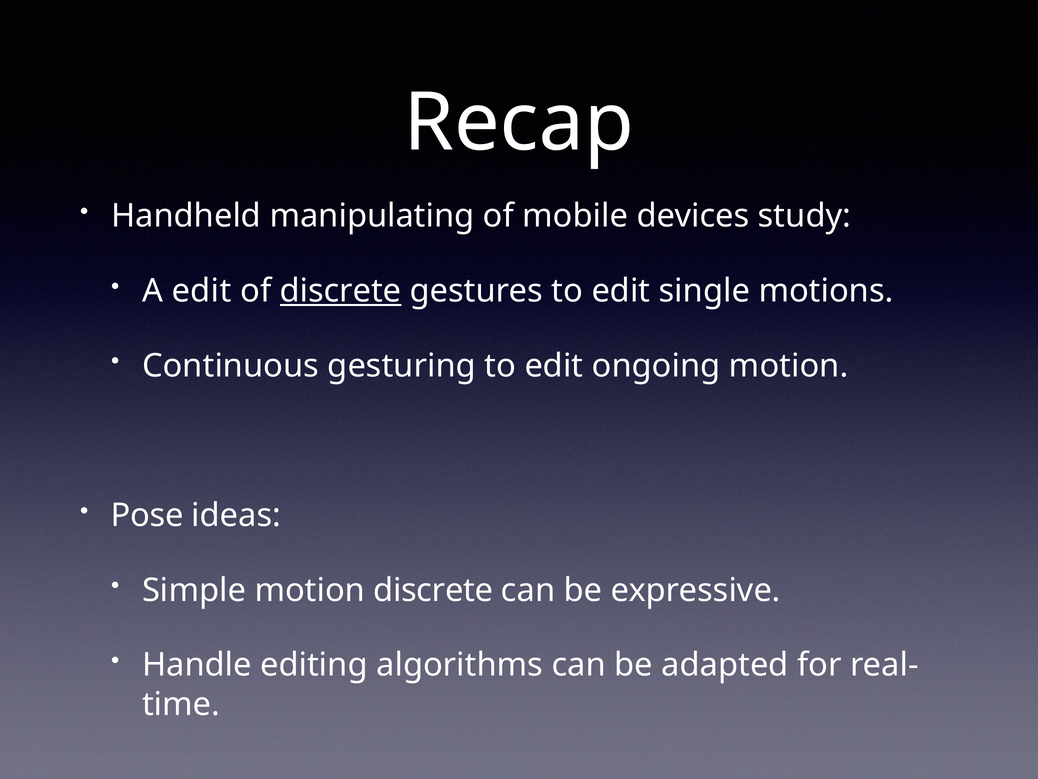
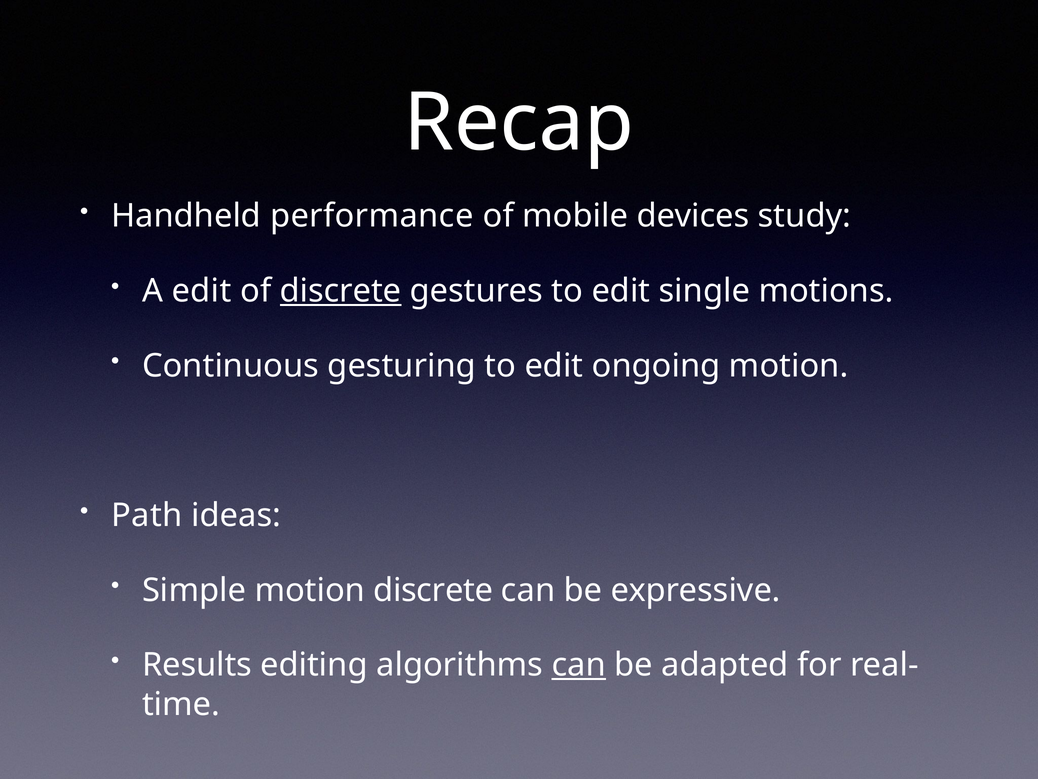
manipulating: manipulating -> performance (372, 216)
Pose: Pose -> Path (147, 515)
Handle: Handle -> Results (197, 665)
can underline: none -> present (579, 665)
